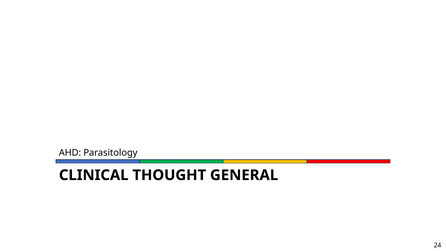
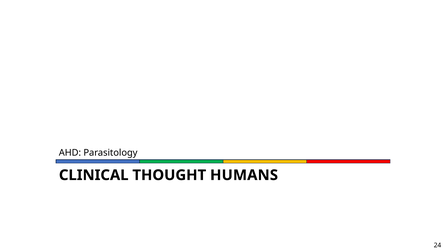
GENERAL: GENERAL -> HUMANS (244, 175)
